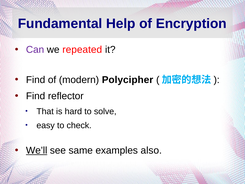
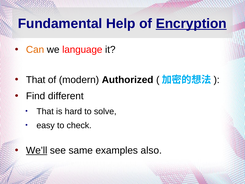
Encryption underline: none -> present (191, 24)
Can colour: purple -> orange (35, 50)
repeated: repeated -> language (82, 50)
Find: Find -> That (36, 80)
Polycipher: Polycipher -> Authorized (128, 80)
reflector: reflector -> different (66, 96)
